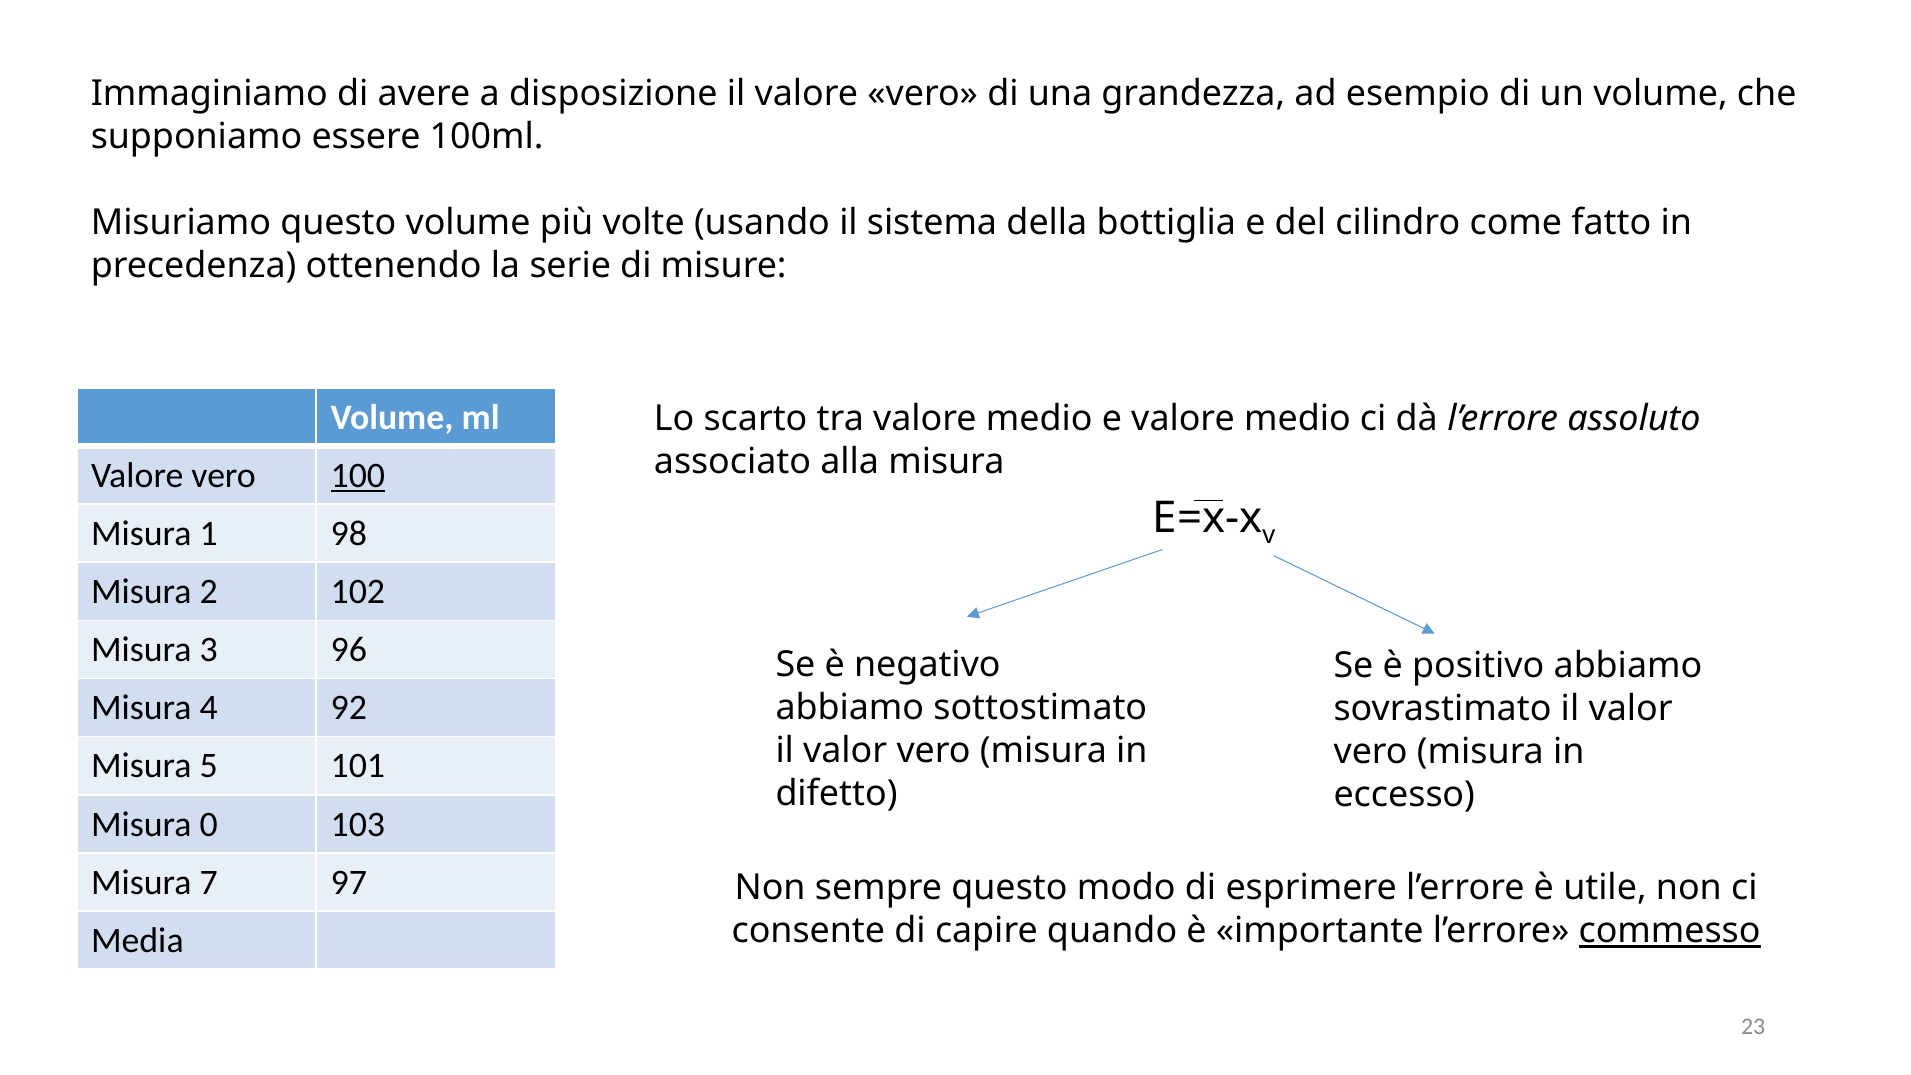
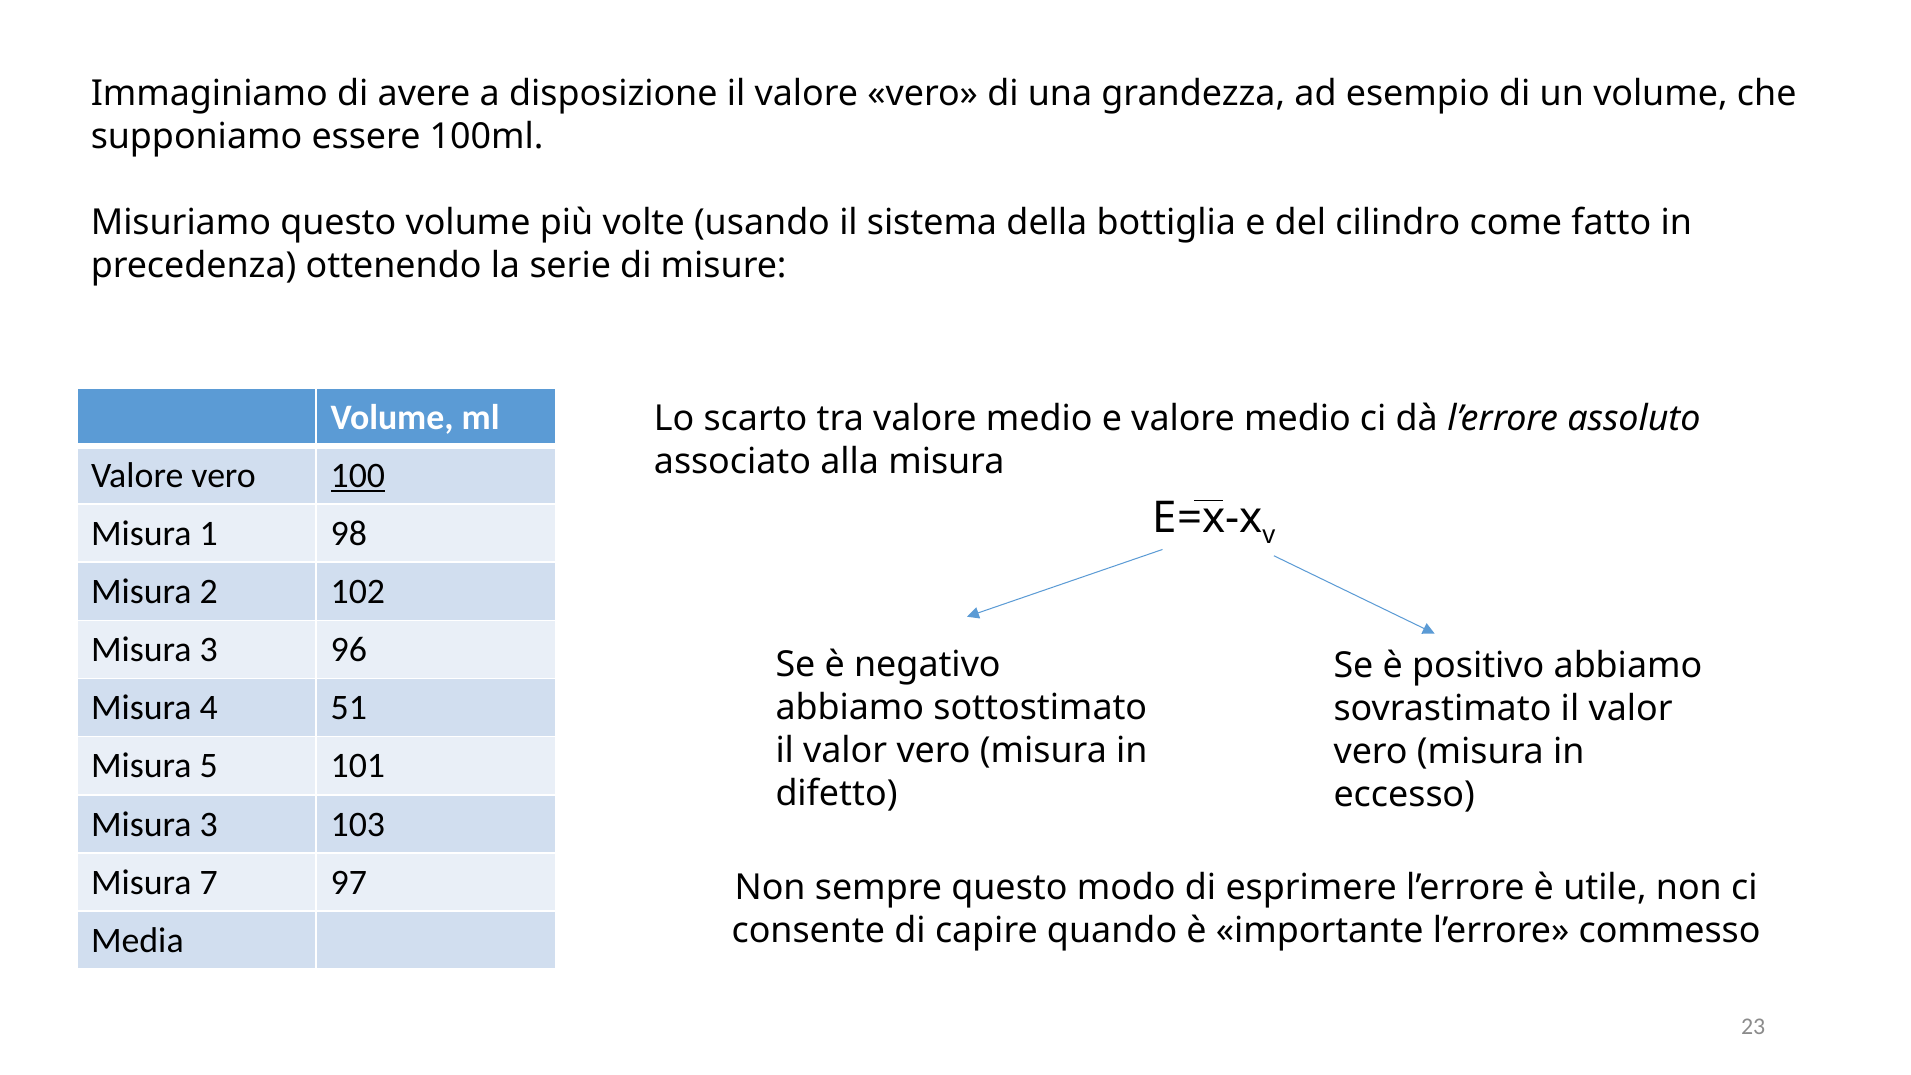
92: 92 -> 51 (349, 708)
0: 0 -> 3 (209, 824)
commesso underline: present -> none (1670, 931)
